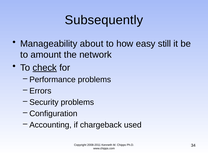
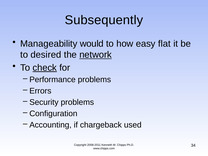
about: about -> would (92, 44)
still: still -> flat (164, 44)
amount: amount -> desired (46, 55)
network underline: none -> present (96, 55)
